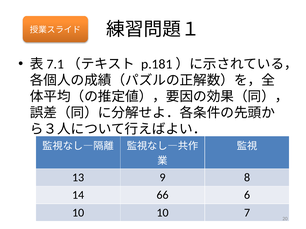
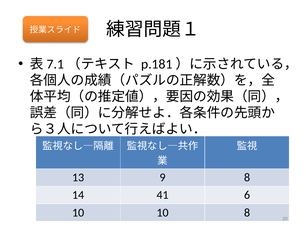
66: 66 -> 41 (163, 195)
10 7: 7 -> 8 (247, 213)
